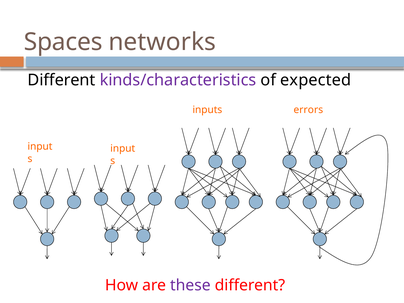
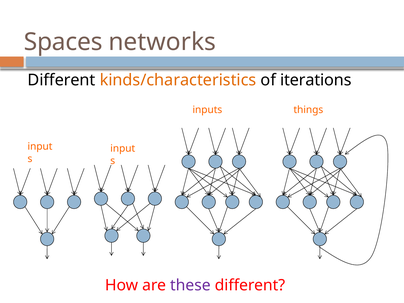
kinds/characteristics colour: purple -> orange (178, 80)
expected: expected -> iterations (316, 80)
errors: errors -> things (308, 110)
